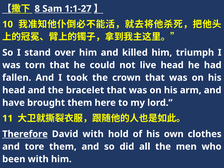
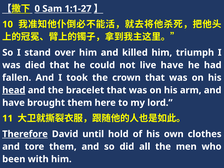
8: 8 -> 0 (37, 9)
torn: torn -> died (35, 65)
live head: head -> have (172, 65)
head underline: none -> present (14, 90)
David with: with -> until (93, 134)
